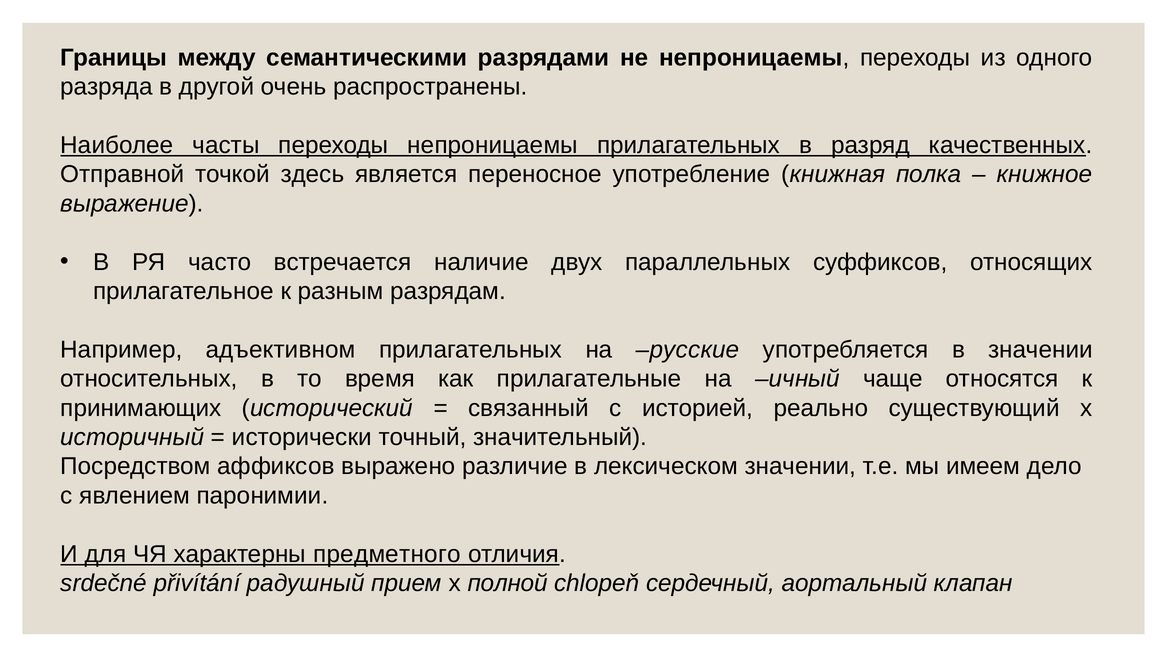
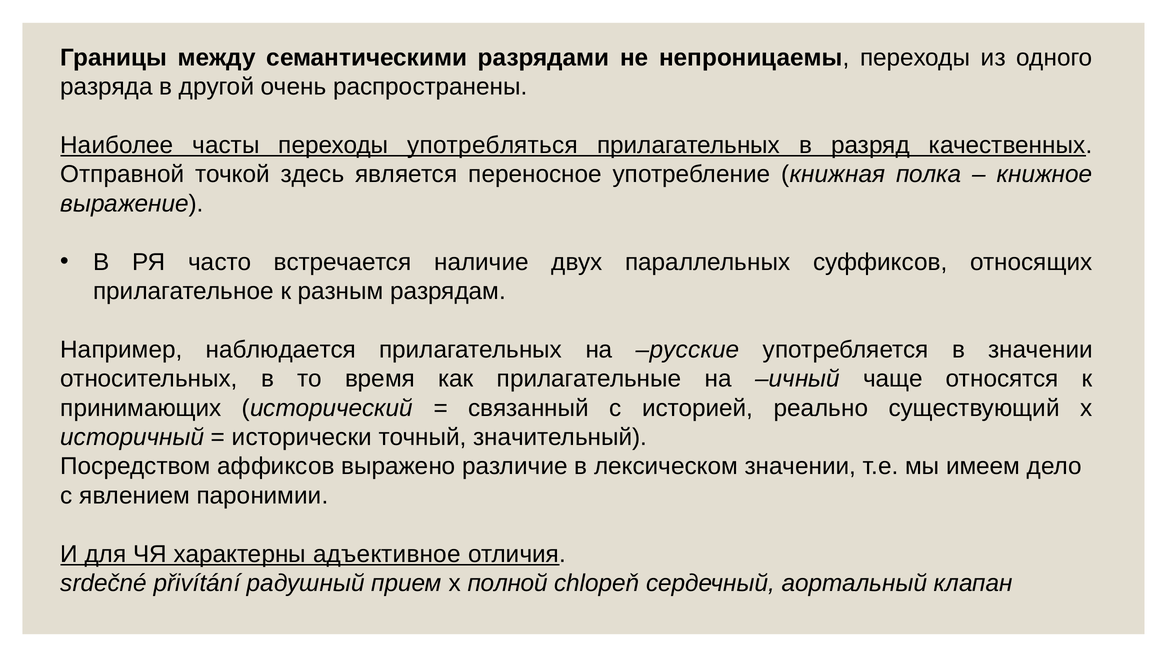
переходы непроницаемы: непроницаемы -> употребляться (493, 145)
адъективном: адъективном -> наблюдается (281, 349)
предметного: предметного -> адъективное (387, 554)
